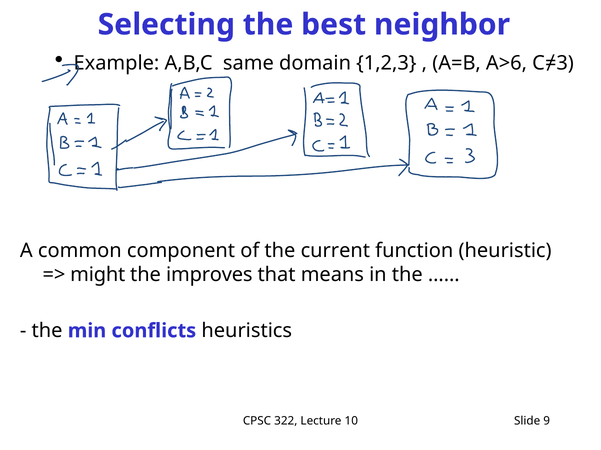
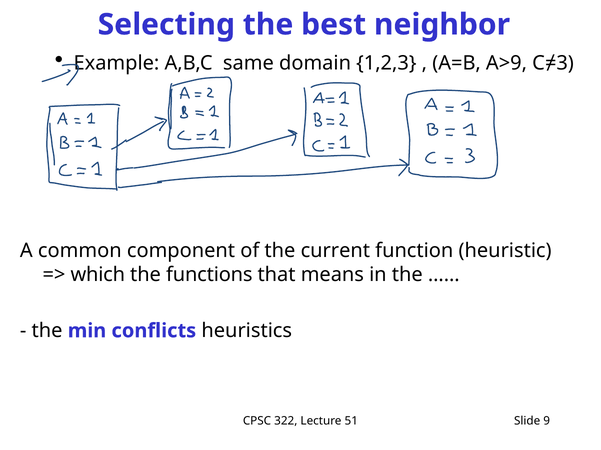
A>6: A>6 -> A>9 (507, 63)
might: might -> which (98, 275)
improves: improves -> functions (209, 275)
10: 10 -> 51 (351, 422)
